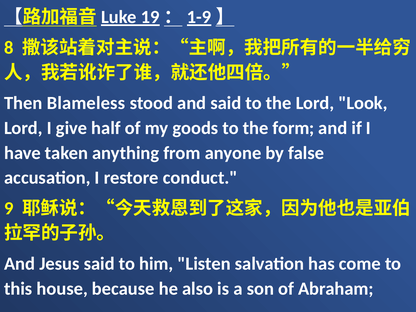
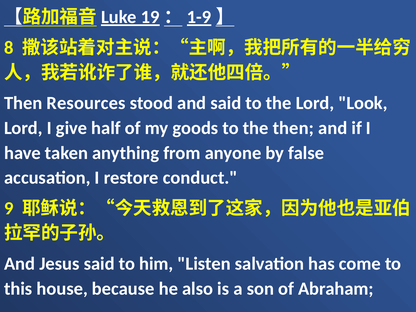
Blameless: Blameless -> Resources (86, 103)
the form: form -> then (293, 128)
